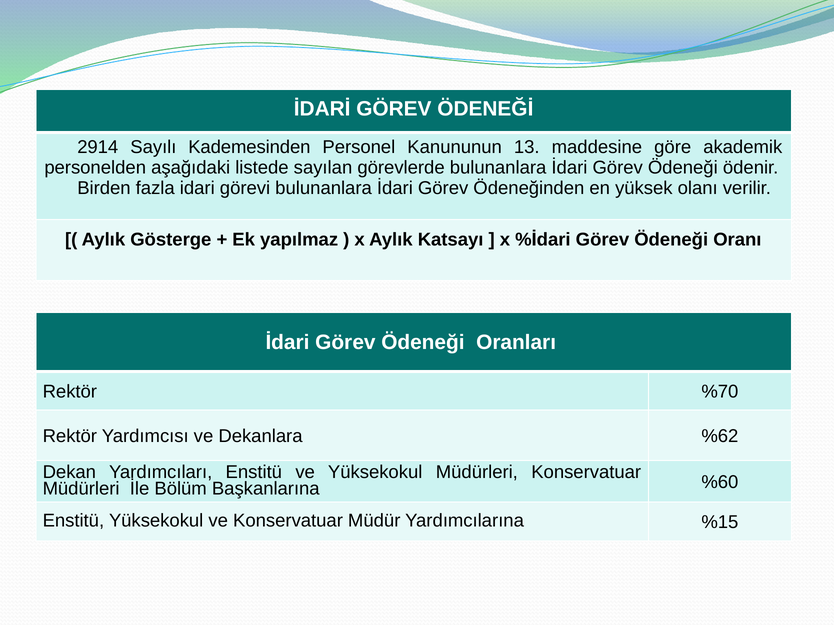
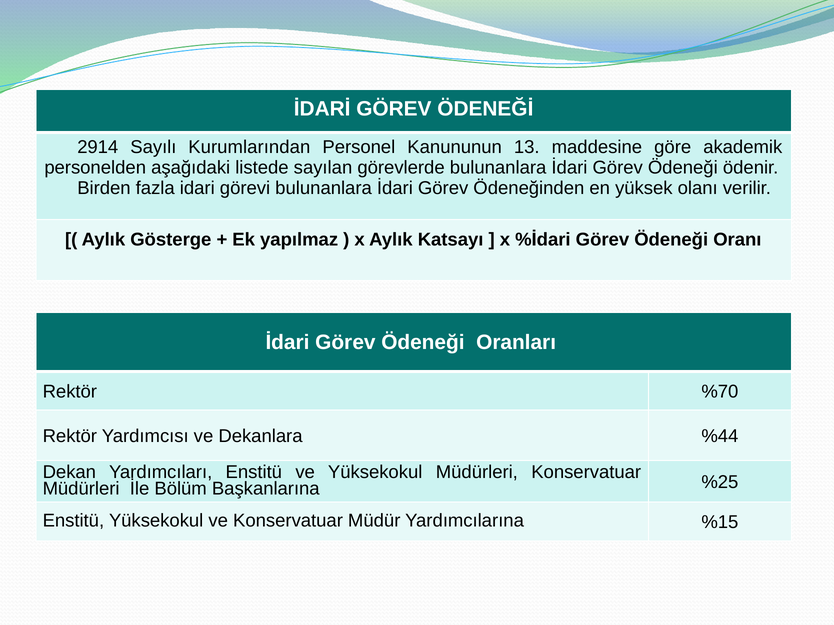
Kademesinden: Kademesinden -> Kurumlarından (249, 147)
%62: %62 -> %44 (720, 436)
%60: %60 -> %25 (720, 482)
